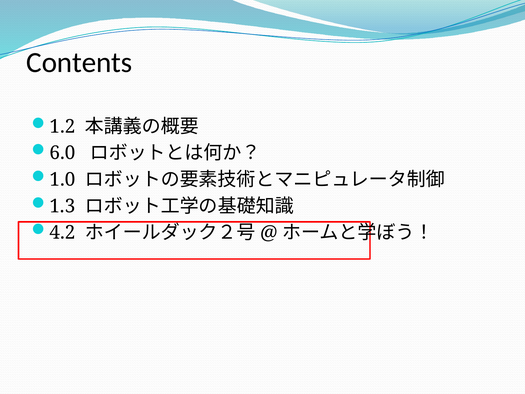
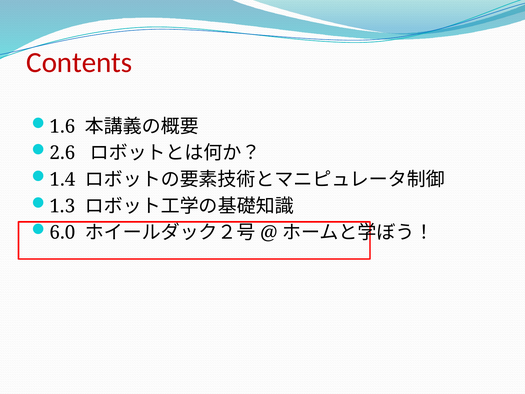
Contents colour: black -> red (79, 63)
1.2: 1.2 -> 1.6 (62, 126)
6.0: 6.0 -> 2.6 (62, 153)
1.0: 1.0 -> 1.4 (62, 179)
4.2: 4.2 -> 6.0 (62, 232)
